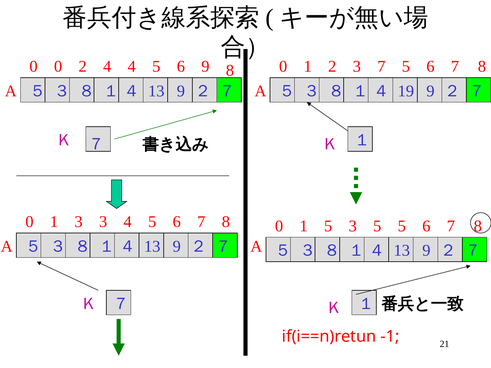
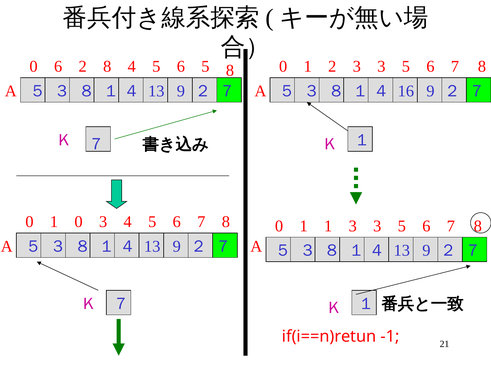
0 0: 0 -> 6 (58, 67)
2 4: 4 -> 8 (107, 67)
5 9: 9 -> 5 (205, 67)
2 3 7: 7 -> 3 (381, 67)
19: 19 -> 16 (406, 91)
1 3: 3 -> 0 (79, 222)
1 5: 5 -> 1 (328, 226)
5: 5 -> 3 (377, 226)
